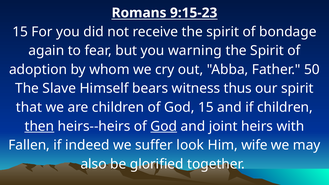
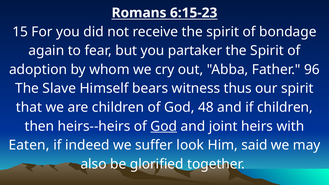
9:15-23: 9:15-23 -> 6:15-23 (194, 13)
warning: warning -> partaker (195, 51)
50: 50 -> 96 (312, 70)
God 15: 15 -> 48 (206, 107)
then underline: present -> none (39, 126)
Fallen: Fallen -> Eaten (29, 145)
wife: wife -> said (254, 145)
